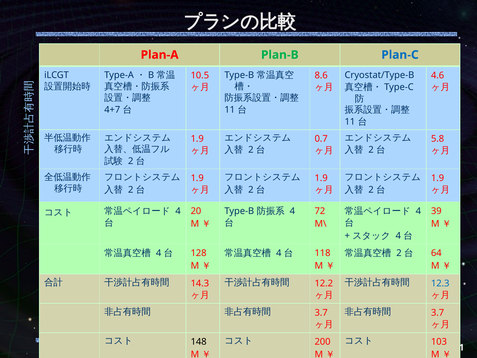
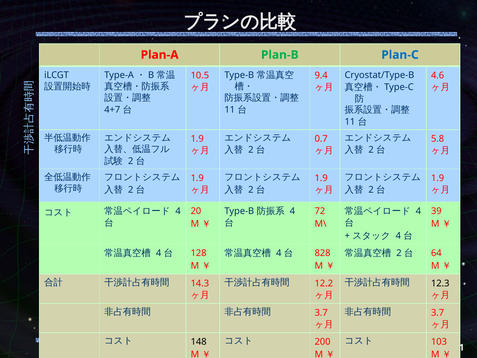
8.6: 8.6 -> 9.4 (321, 75)
118: 118 -> 828 (323, 253)
12.3 colour: blue -> black (440, 283)
